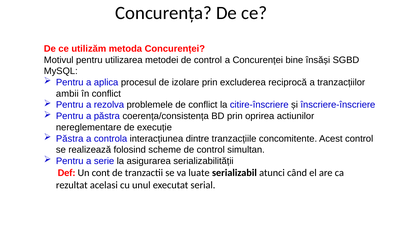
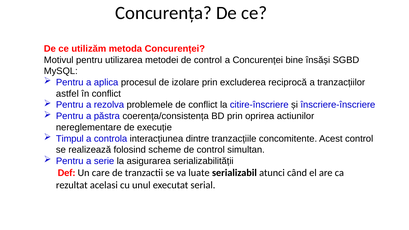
ambii: ambii -> astfel (67, 94)
Păstra: Păstra -> Timpul (70, 139)
cont: cont -> care (101, 173)
